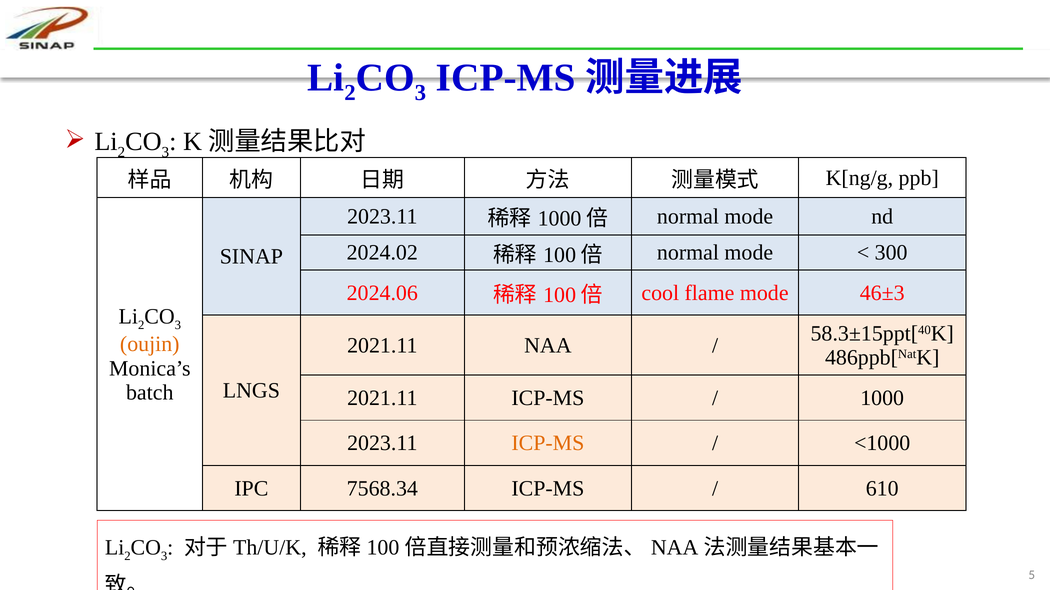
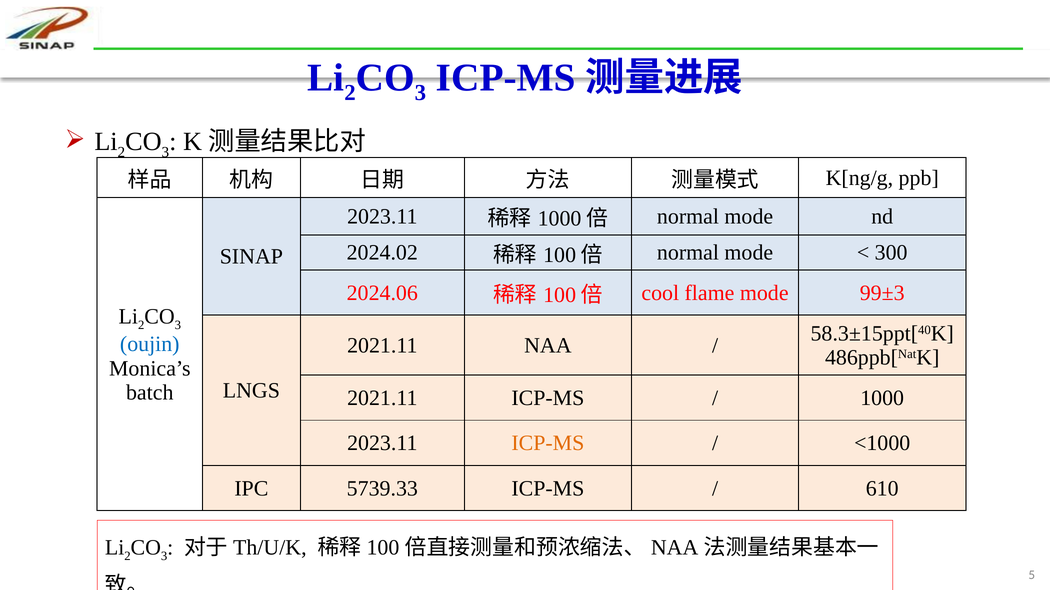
46±3: 46±3 -> 99±3 (882, 293)
oujin colour: orange -> blue (150, 344)
7568.34: 7568.34 -> 5739.33 (382, 489)
